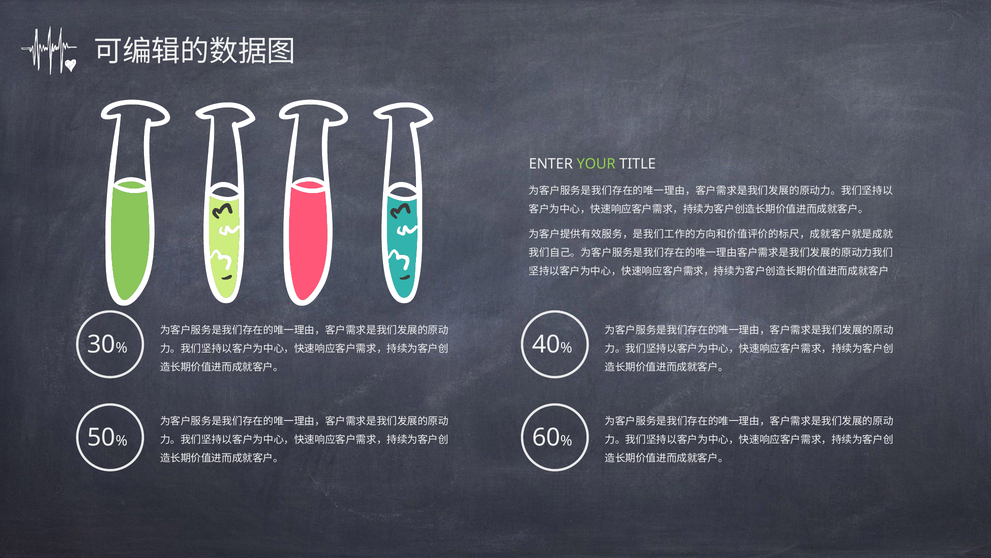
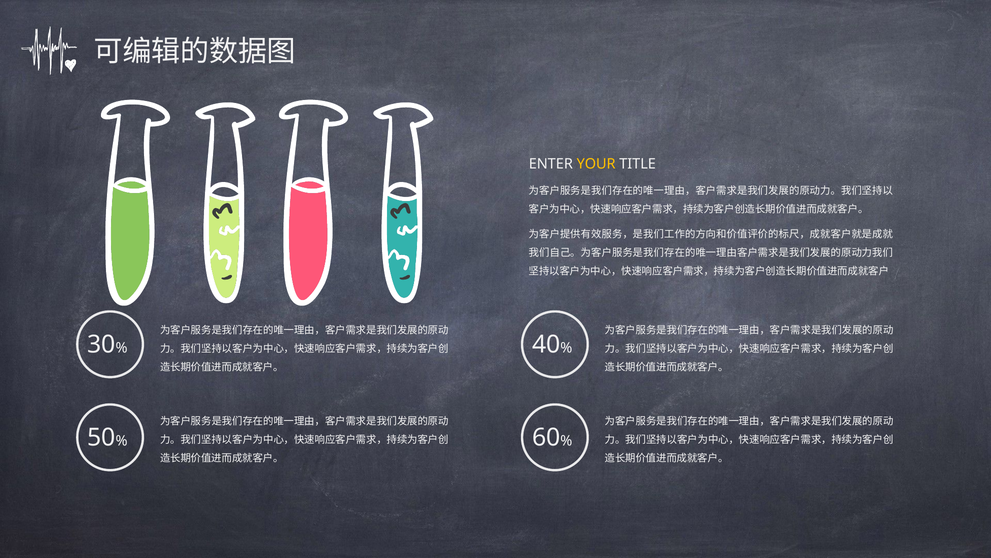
YOUR colour: light green -> yellow (596, 164)
